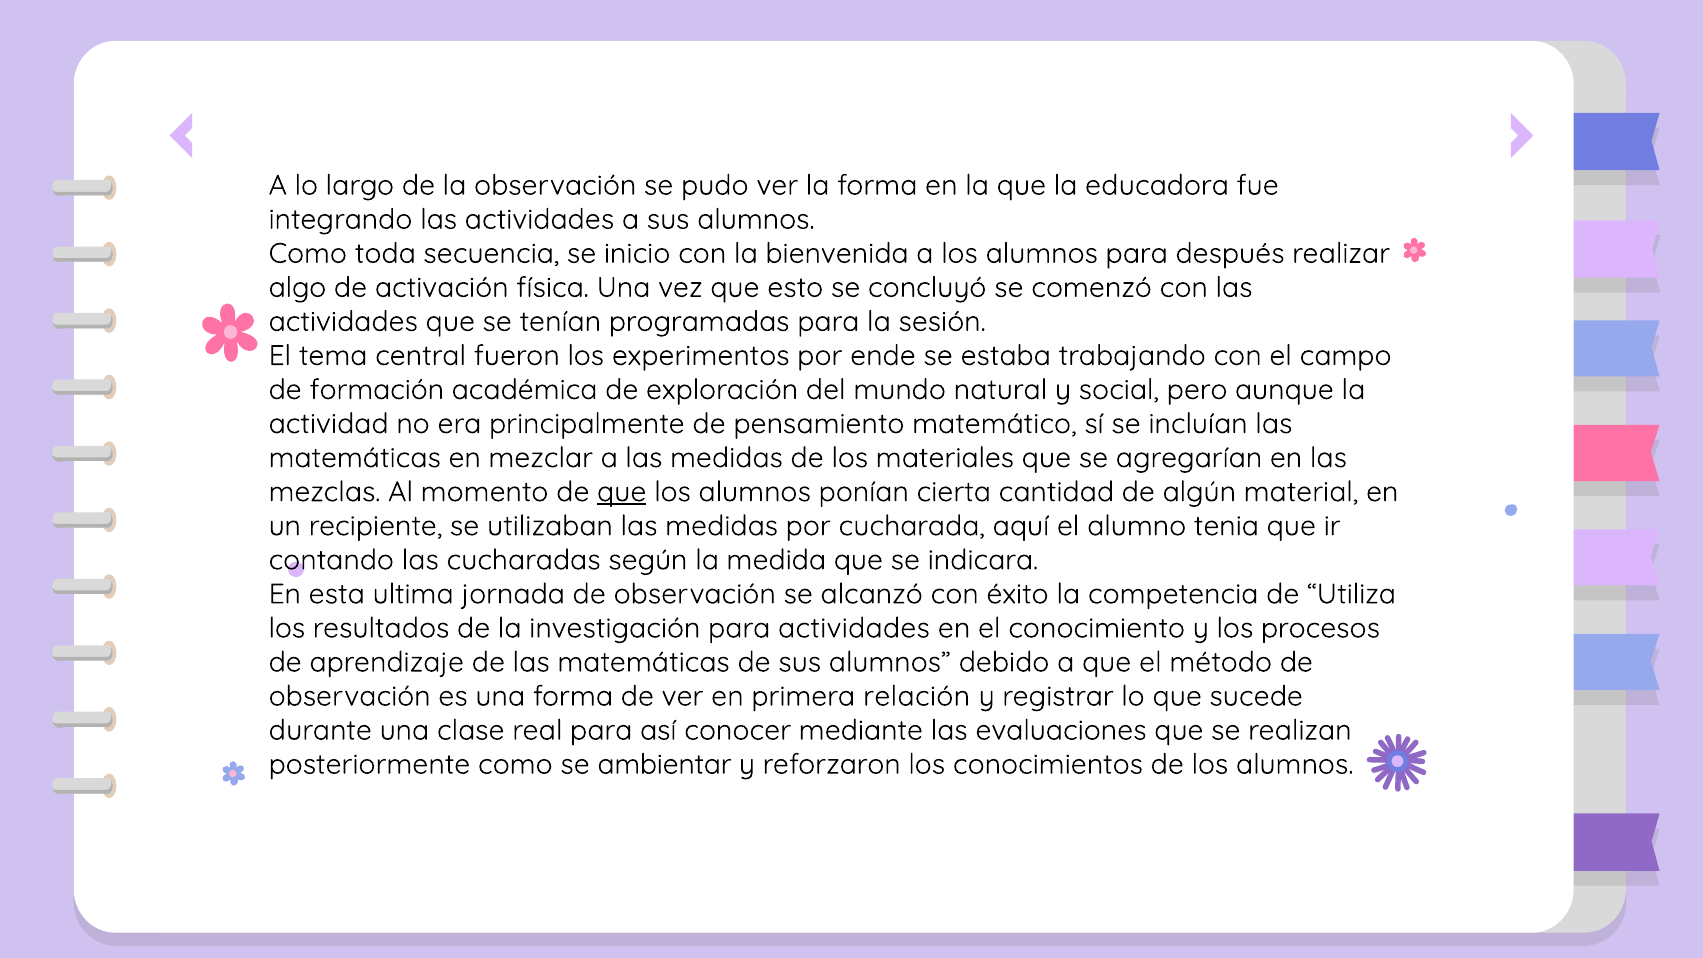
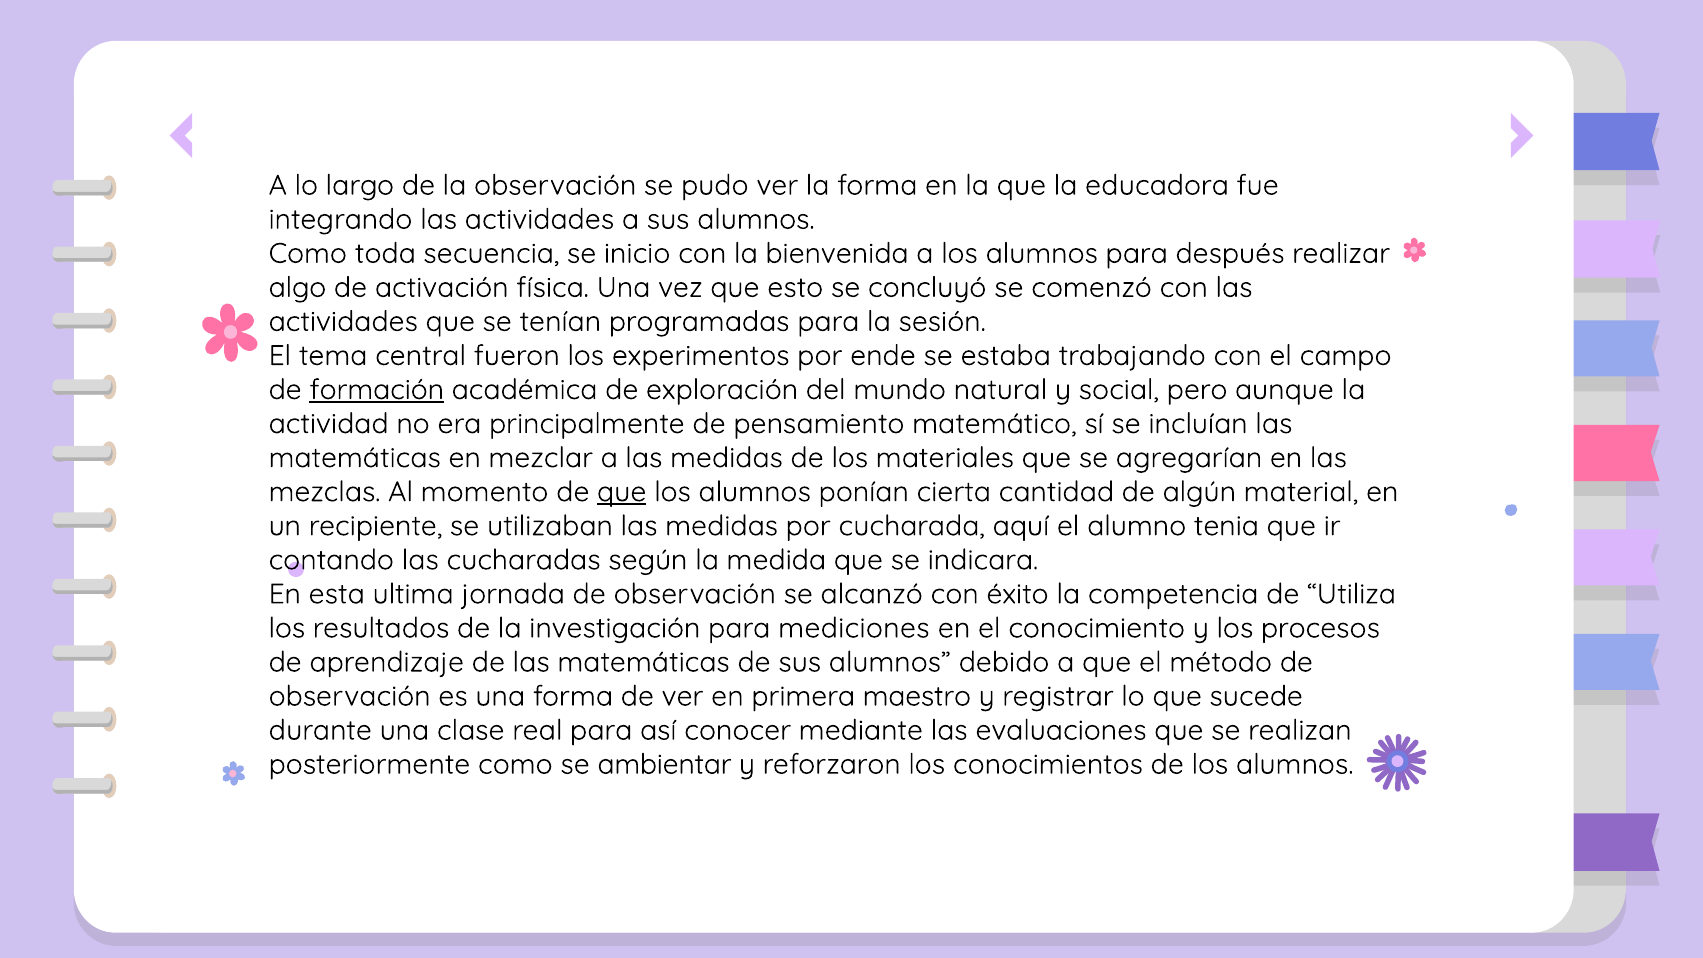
formación underline: none -> present (377, 390)
para actividades: actividades -> mediciones (854, 628)
relación: relación -> maestro (917, 696)
